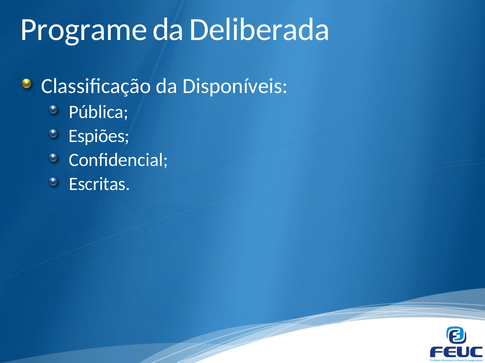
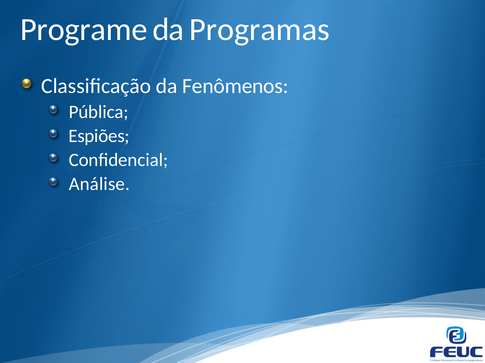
Deliberada: Deliberada -> Programas (259, 29)
Disponíveis: Disponíveis -> Fenômenos (235, 86)
Escritas: Escritas -> Análise (99, 184)
